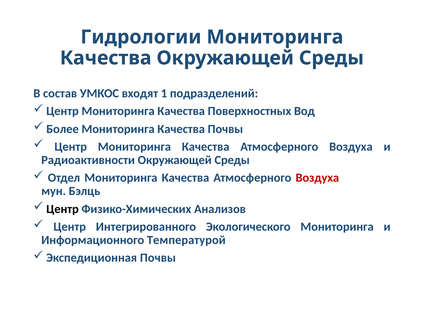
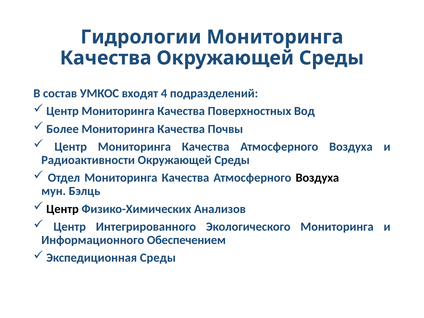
1: 1 -> 4 (164, 93)
Воздуха colour: red -> black (317, 178)
Температурой: Температурой -> Обеспечением (186, 240)
Экспедиционная Почвы: Почвы -> Среды (158, 258)
